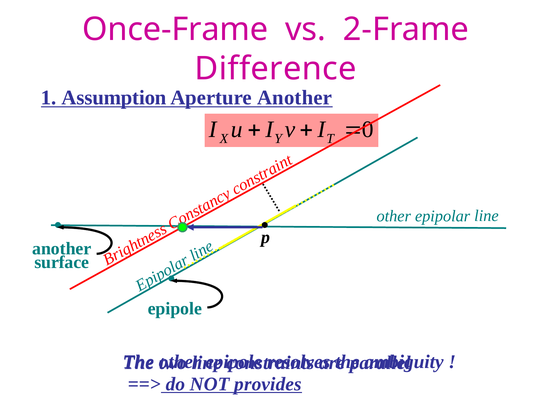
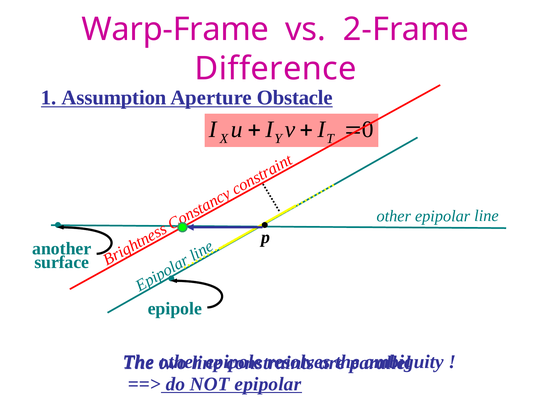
Once-Frame: Once-Frame -> Warp-Frame (175, 29)
Aperture Another: Another -> Obstacle (295, 98)
NOT provides: provides -> epipolar (268, 384)
